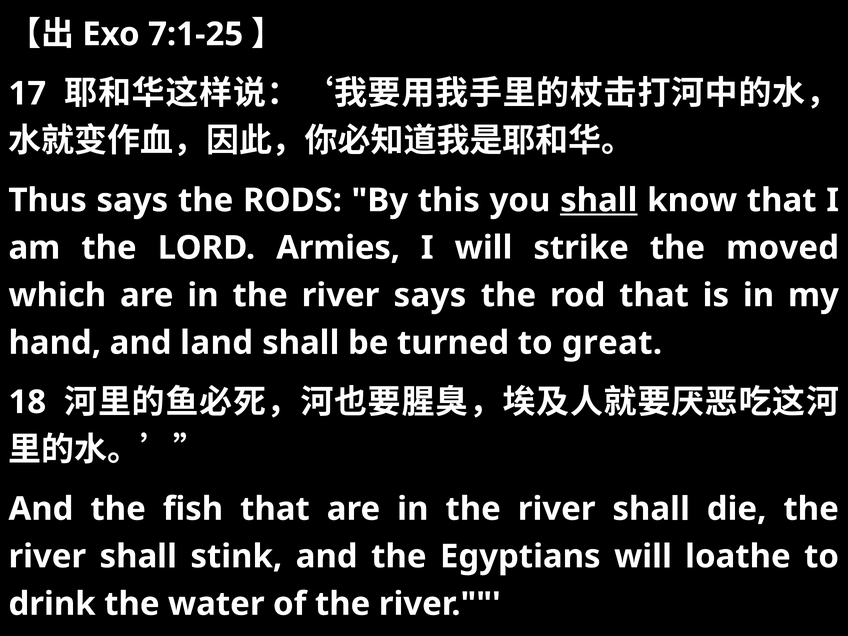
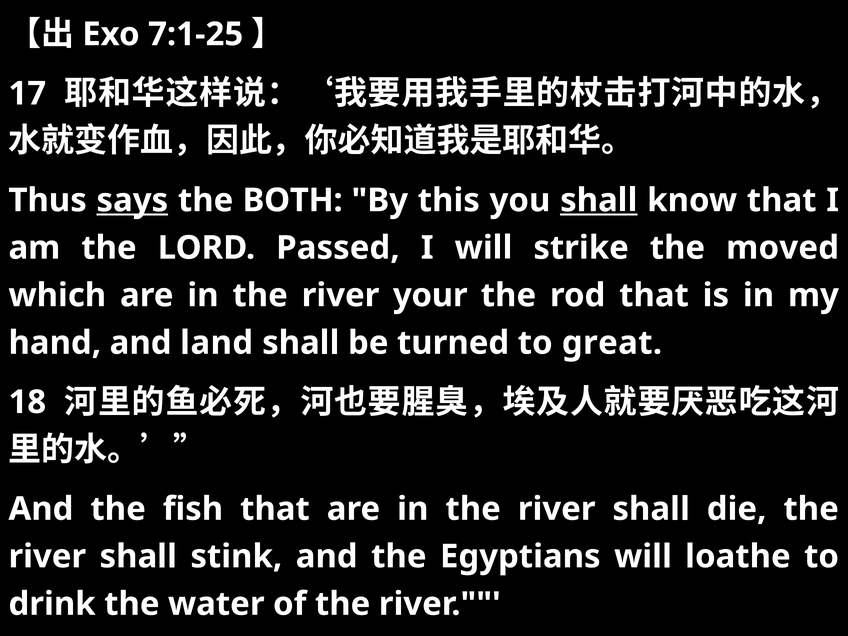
says underline: none -> present (132, 200)
RODS: RODS -> BOTH (293, 200)
Armies: Armies -> Passed (338, 248)
river says: says -> your (430, 295)
